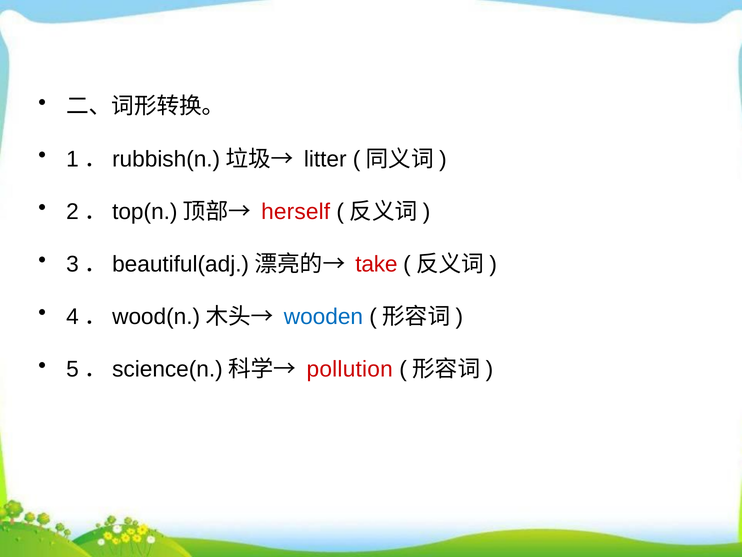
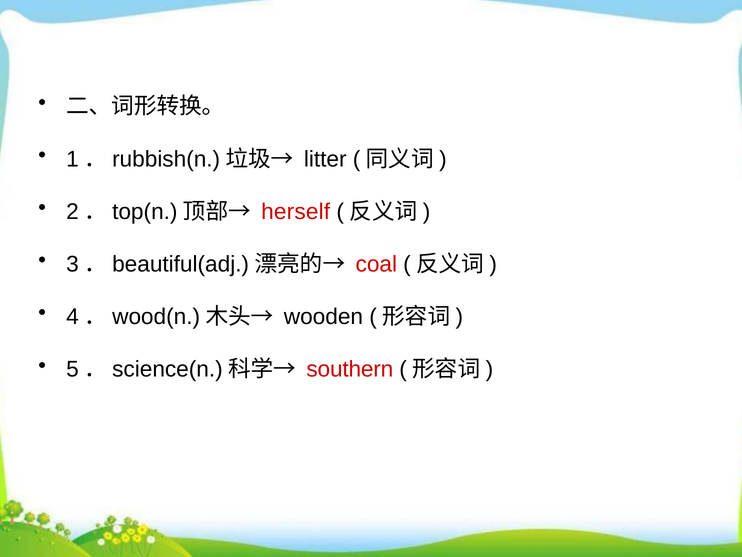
take: take -> coal (376, 264)
wooden colour: blue -> black (323, 317)
pollution: pollution -> southern (350, 369)
